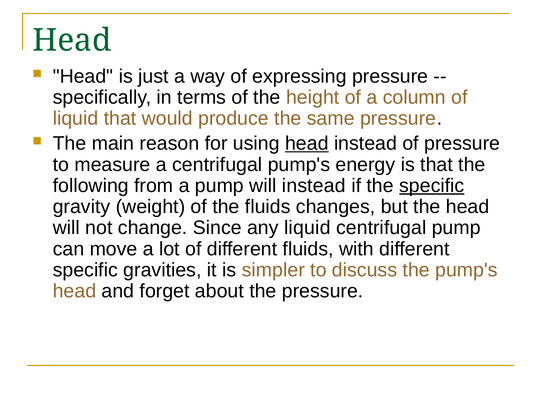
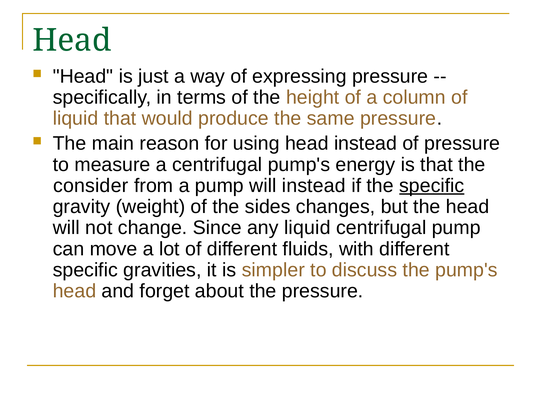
head underline: present -> none (307, 143)
following: following -> consider (91, 186)
the fluids: fluids -> sides (268, 207)
